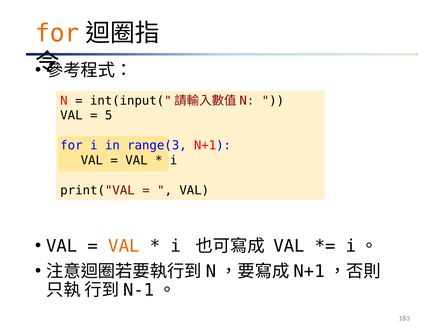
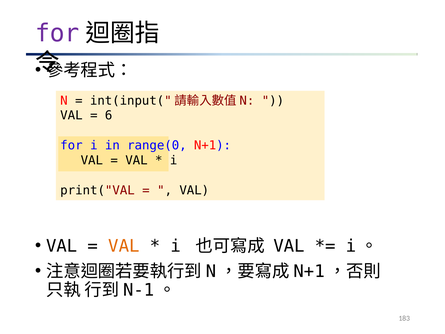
for colour: orange -> purple (57, 33)
5: 5 -> 6 (109, 115)
range(3: range(3 -> range(0 (157, 145)
